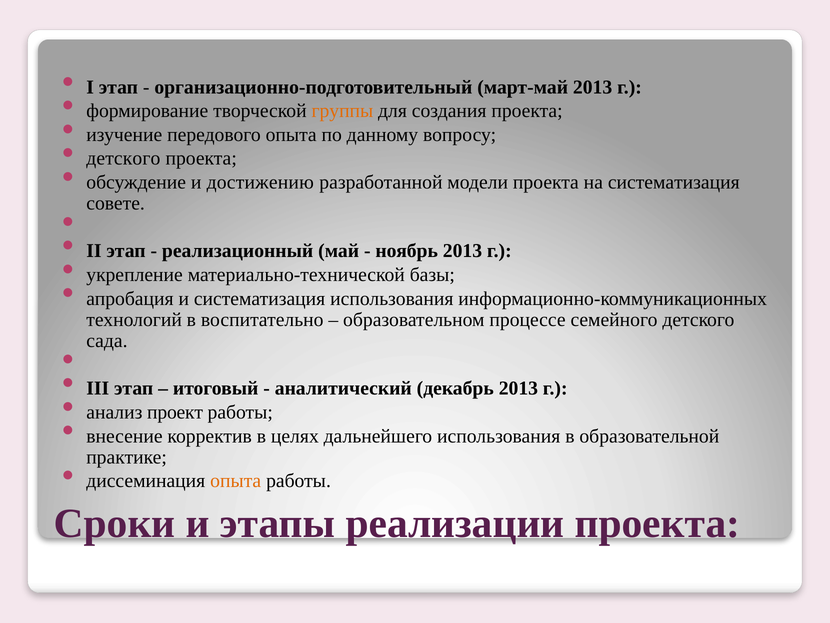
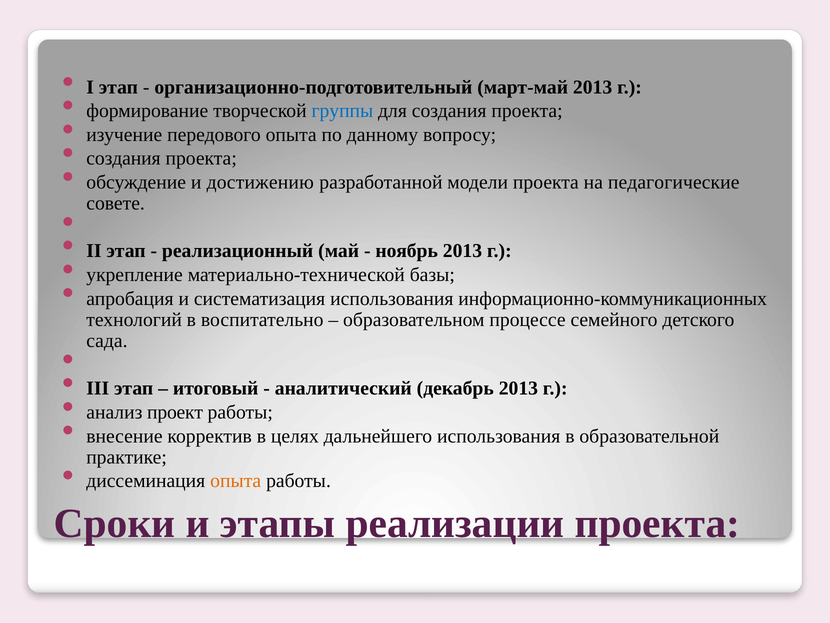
группы colour: orange -> blue (342, 111)
детского: детского -> создания (123, 158)
на систематизация: систематизация -> педагогические (674, 182)
